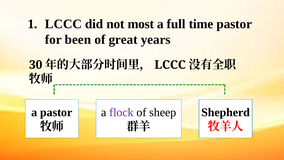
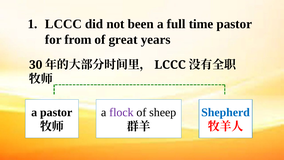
most: most -> been (141, 24)
been: been -> from (78, 40)
Shepherd colour: black -> blue (226, 112)
